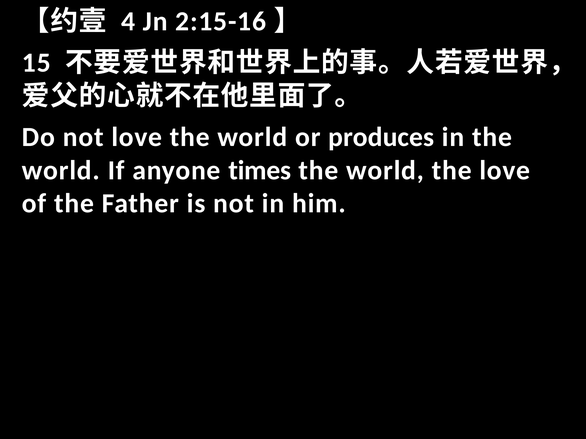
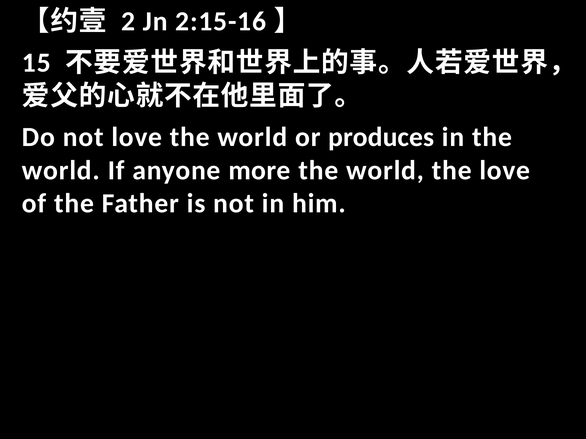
4: 4 -> 2 (128, 21)
times: times -> more (259, 171)
